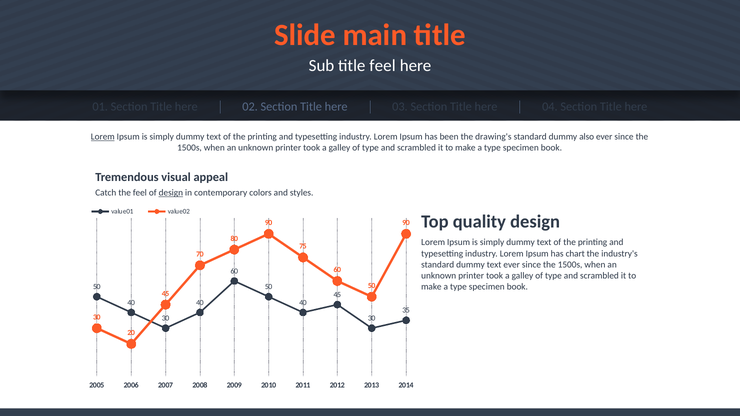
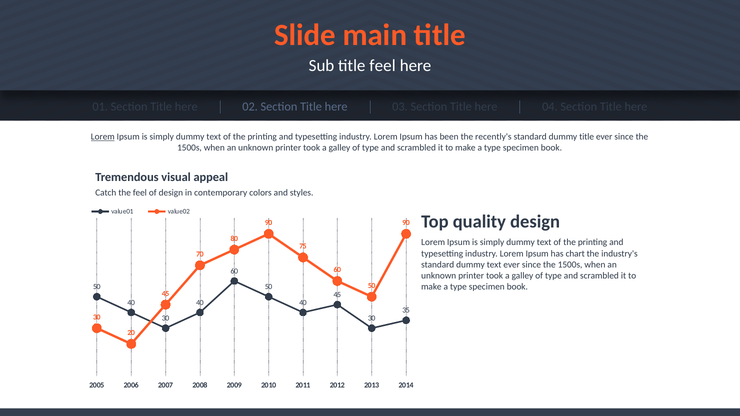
drawing's: drawing's -> recently's (493, 137)
dummy also: also -> title (587, 137)
design underline: present -> none (171, 193)
